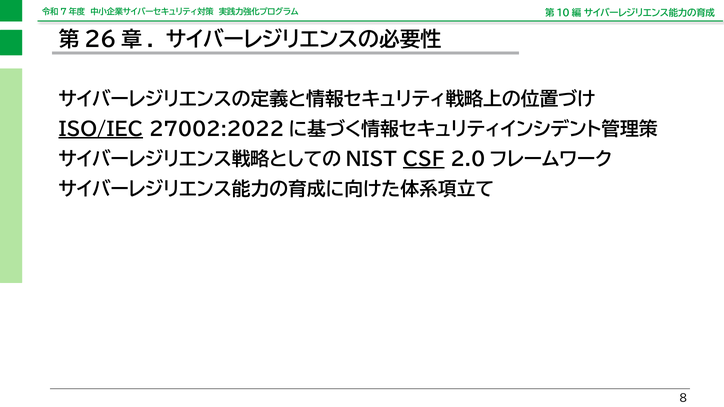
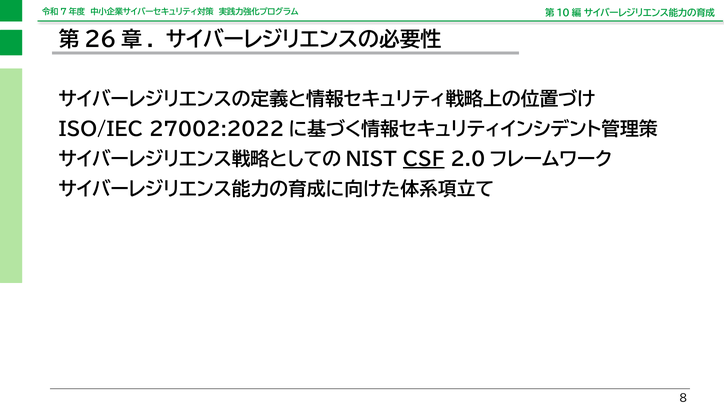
ISO/IEC underline: present -> none (101, 130)
